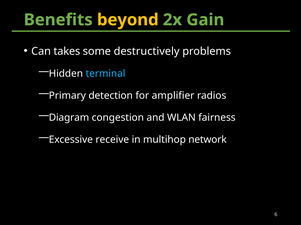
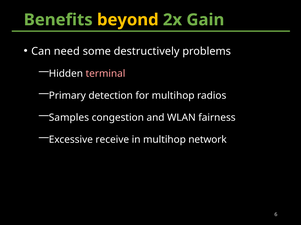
takes: takes -> need (67, 51)
terminal colour: light blue -> pink (105, 74)
for amplifier: amplifier -> multihop (173, 96)
Diagram: Diagram -> Samples (69, 118)
